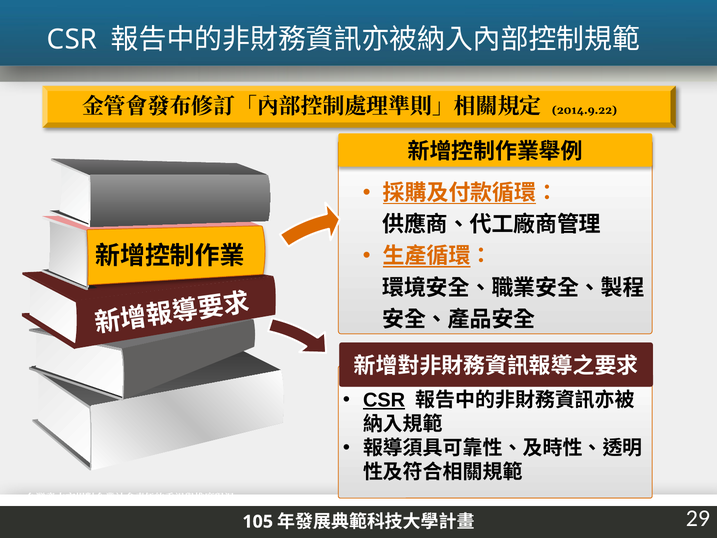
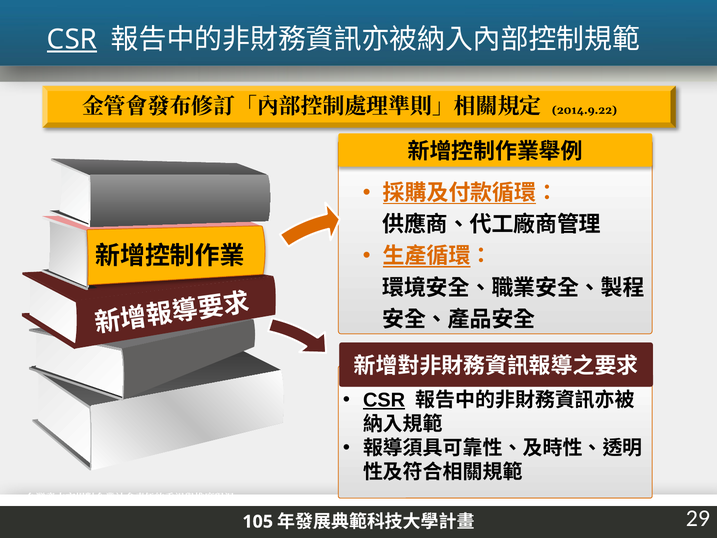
CSR underline: none -> present (72, 39)
